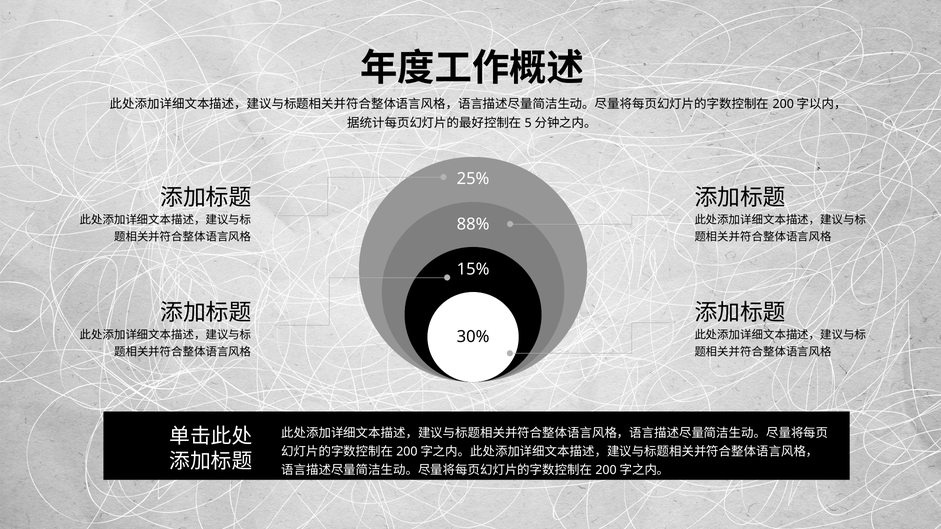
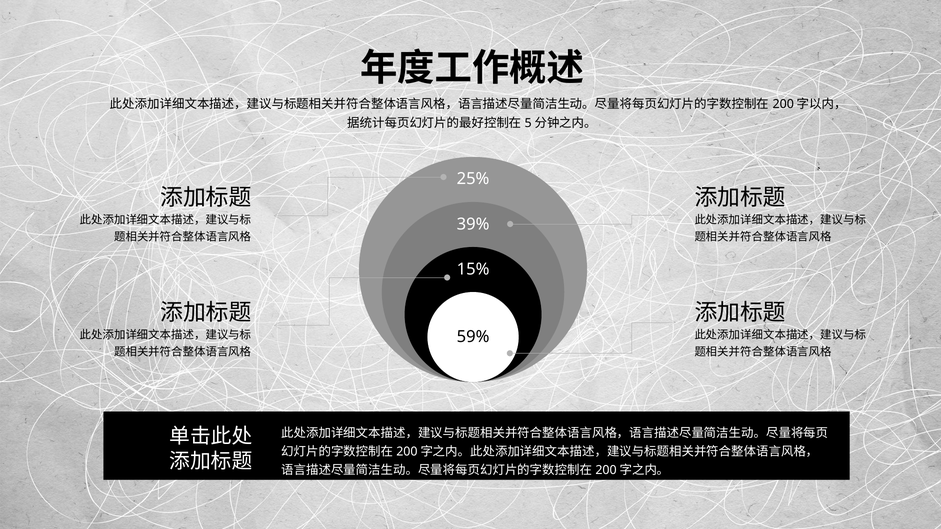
88%: 88% -> 39% (473, 224)
30%: 30% -> 59% (473, 337)
